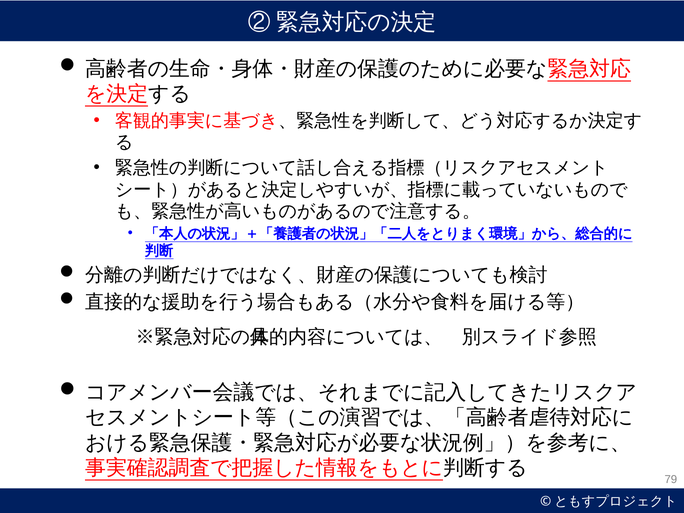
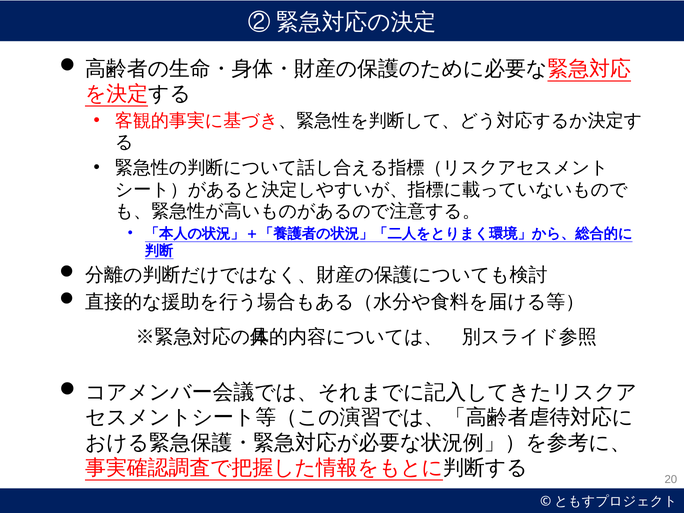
79: 79 -> 20 (671, 479)
